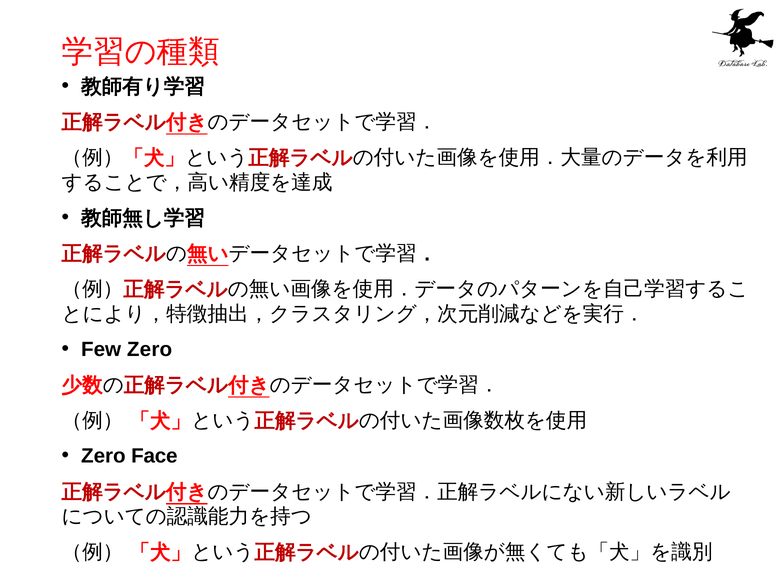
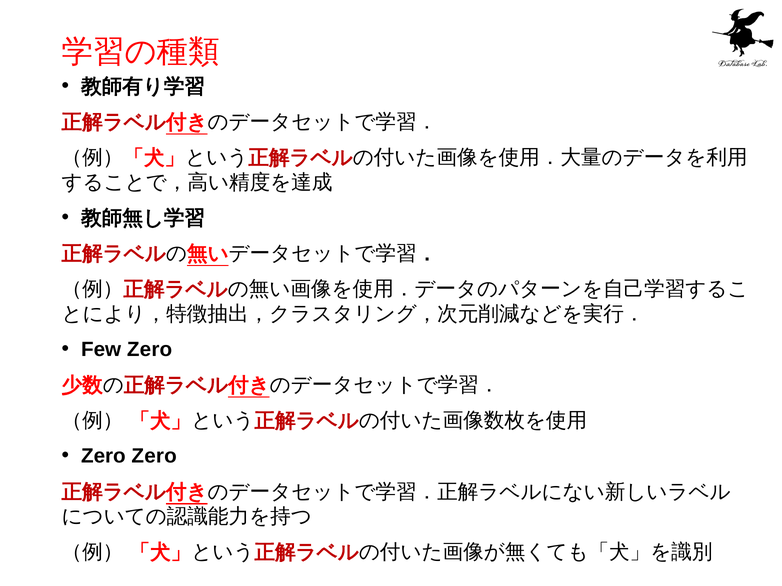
Zero Face: Face -> Zero (154, 457)
